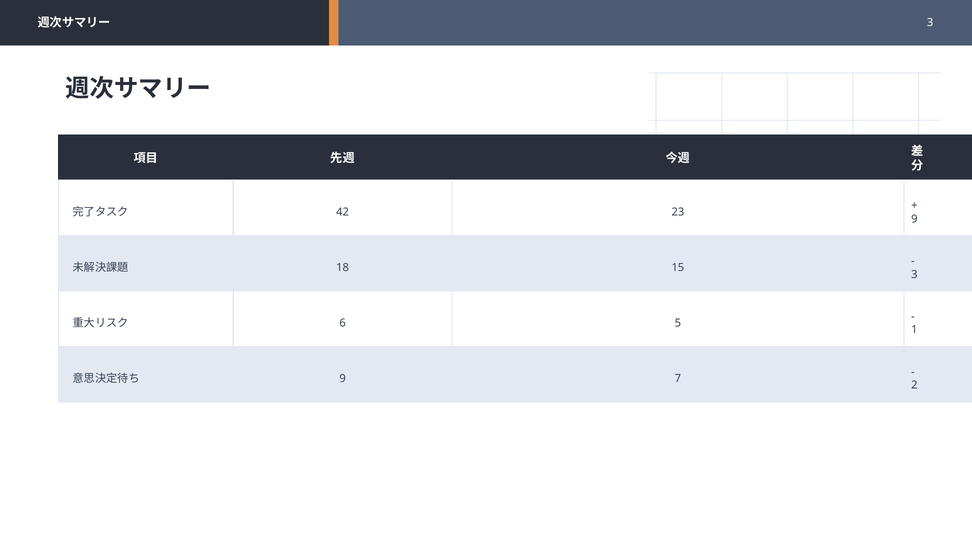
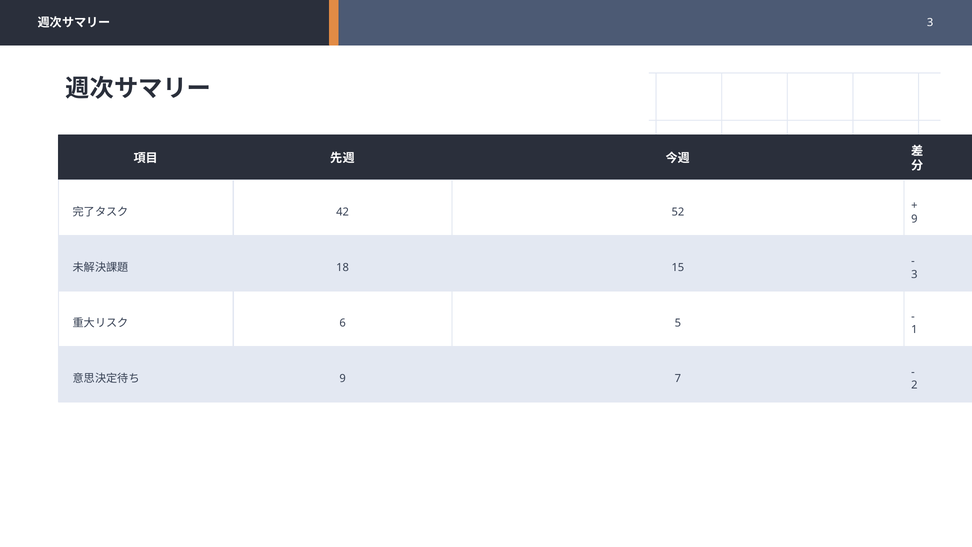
23: 23 -> 52 (678, 212)
